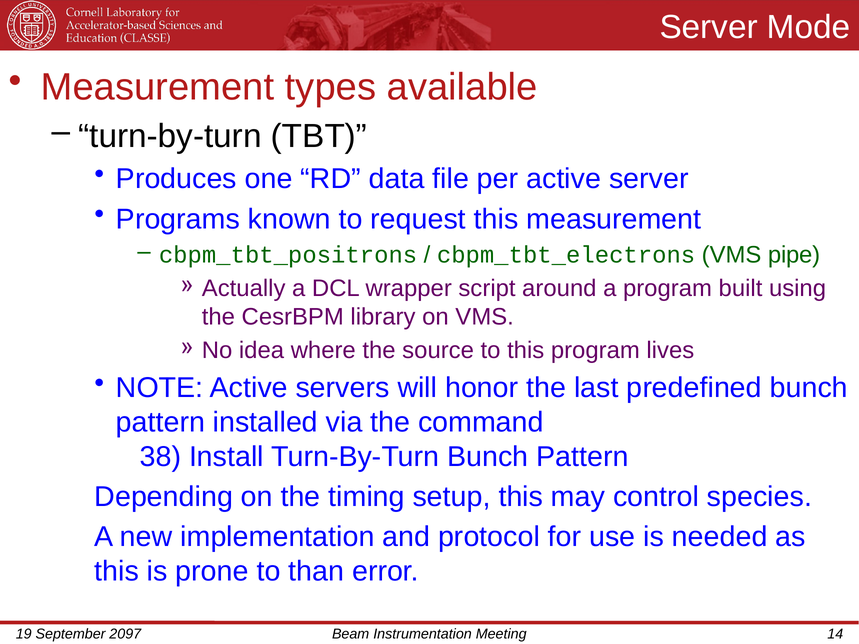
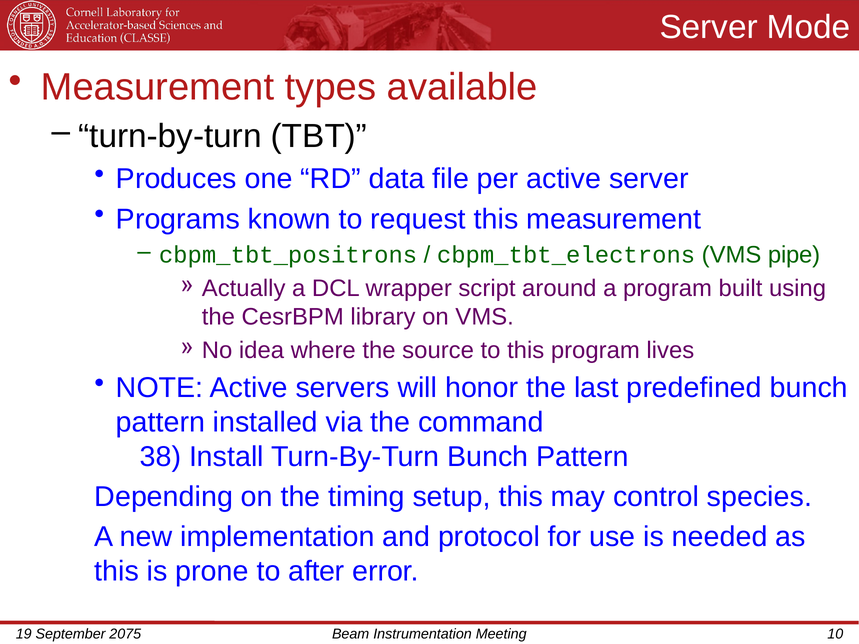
than: than -> after (316, 571)
2097: 2097 -> 2075 (125, 634)
14: 14 -> 10 (835, 634)
